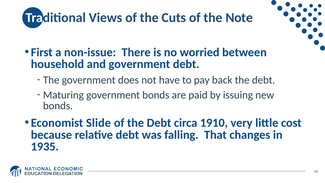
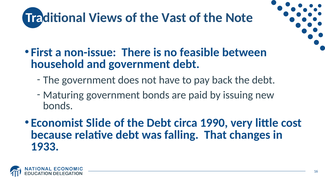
Cuts: Cuts -> Vast (174, 18)
worried: worried -> feasible (200, 52)
1910: 1910 -> 1990 (214, 123)
1935: 1935 -> 1933 (45, 146)
